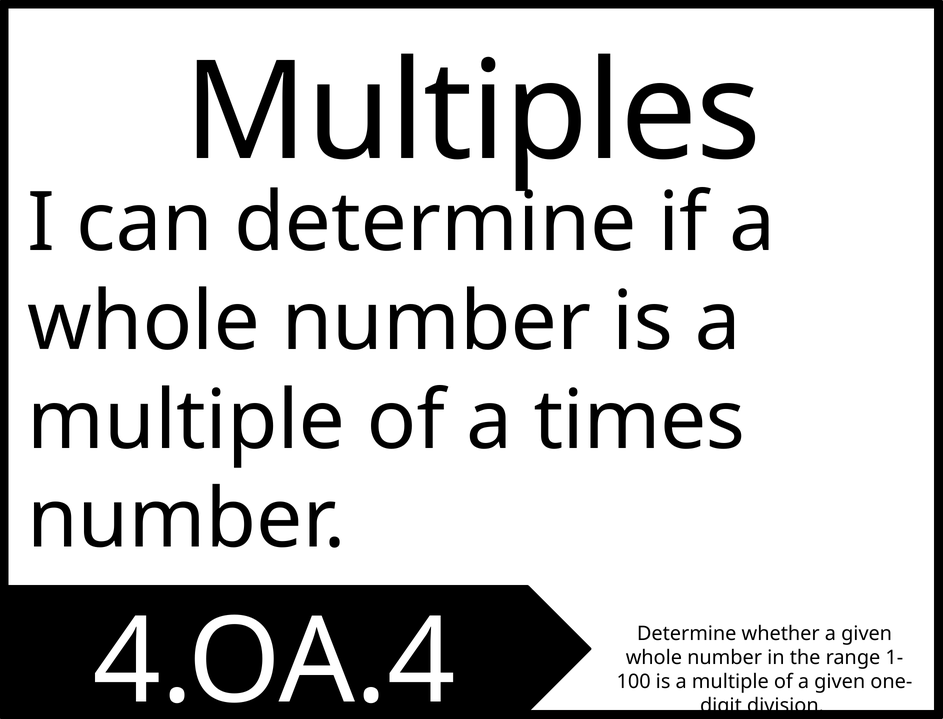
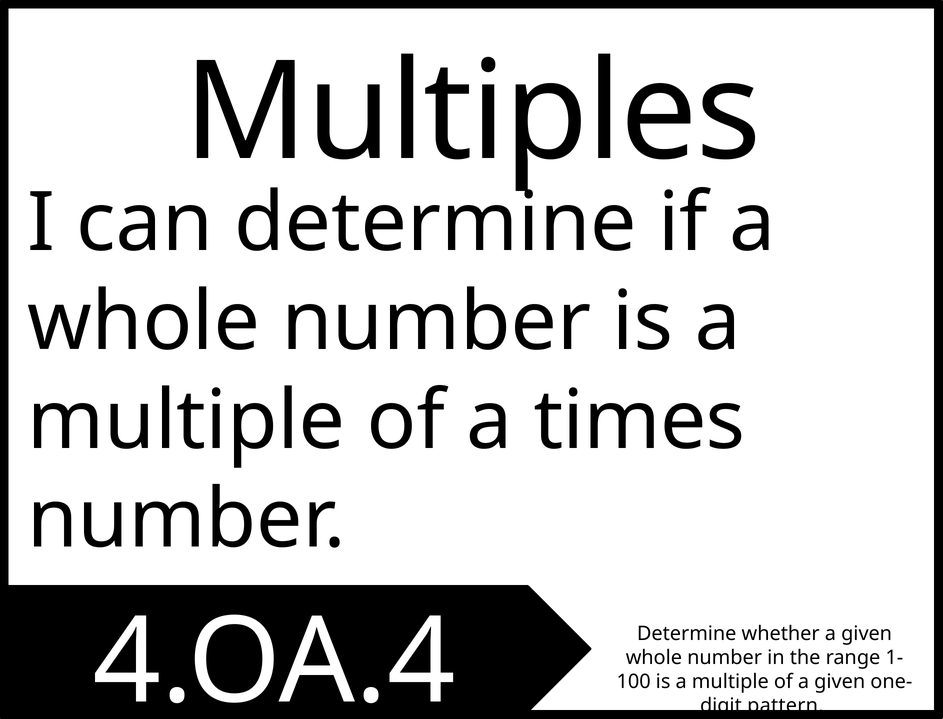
division: division -> pattern (785, 705)
